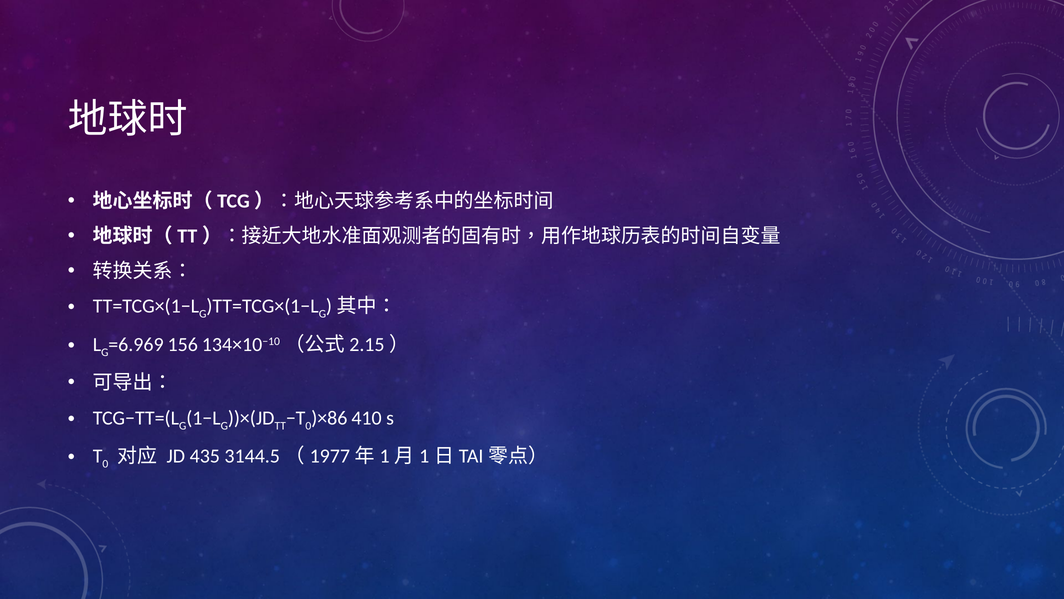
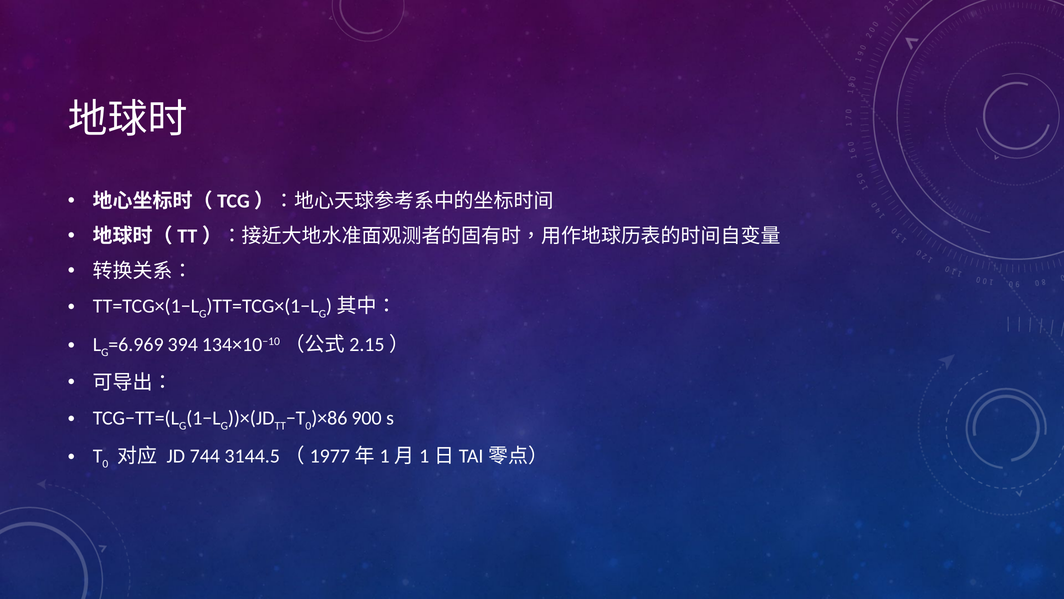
156: 156 -> 394 (183, 344)
410: 410 -> 900 (367, 418)
435: 435 -> 744 (205, 456)
